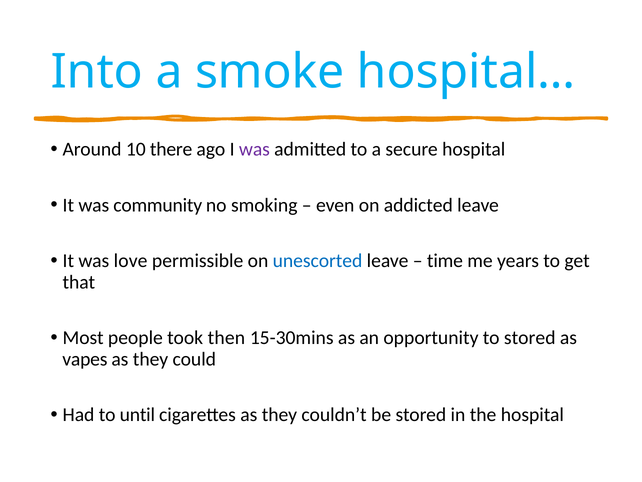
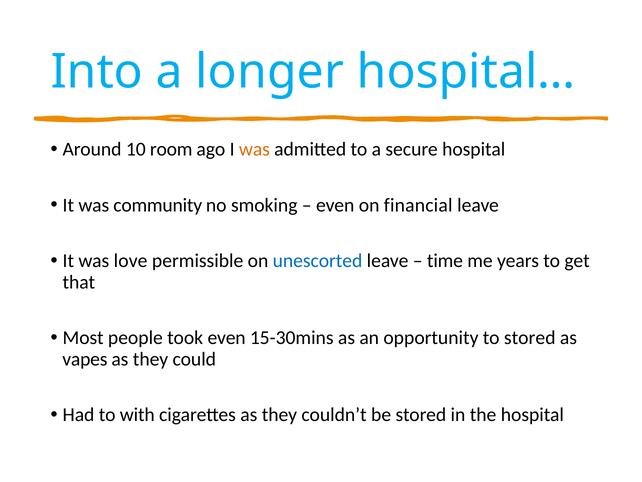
smoke: smoke -> longer (270, 72)
there: there -> room (171, 149)
was colour: purple -> orange (254, 149)
addicted: addicted -> financial (418, 205)
took then: then -> even (227, 338)
until: until -> with (137, 414)
